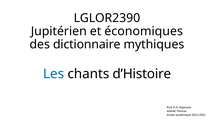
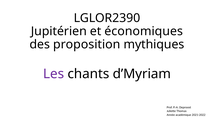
dictionnaire: dictionnaire -> proposition (87, 45)
Les colour: blue -> purple (54, 74)
d’Histoire: d’Histoire -> d’Myriam (142, 74)
